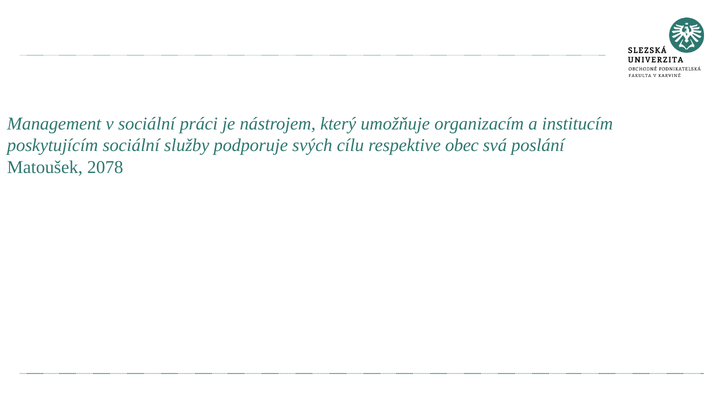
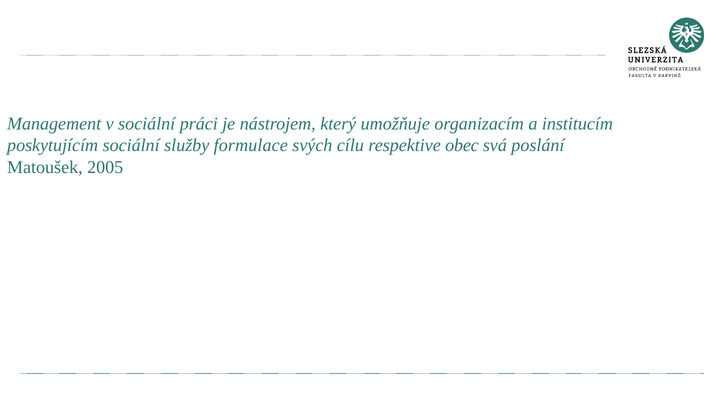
podporuje: podporuje -> formulace (251, 145)
2078: 2078 -> 2005 (105, 167)
